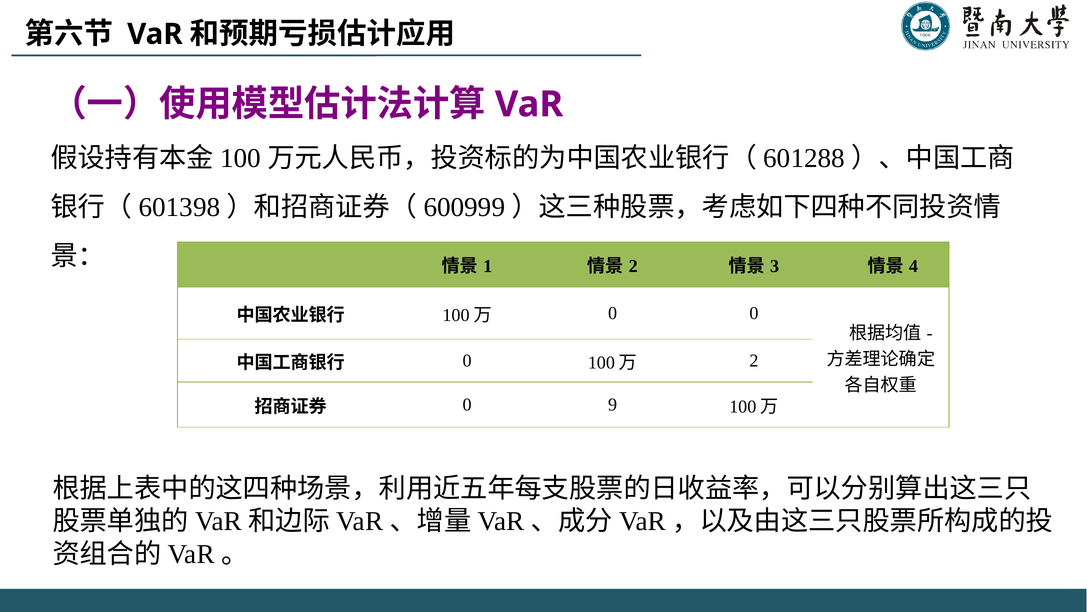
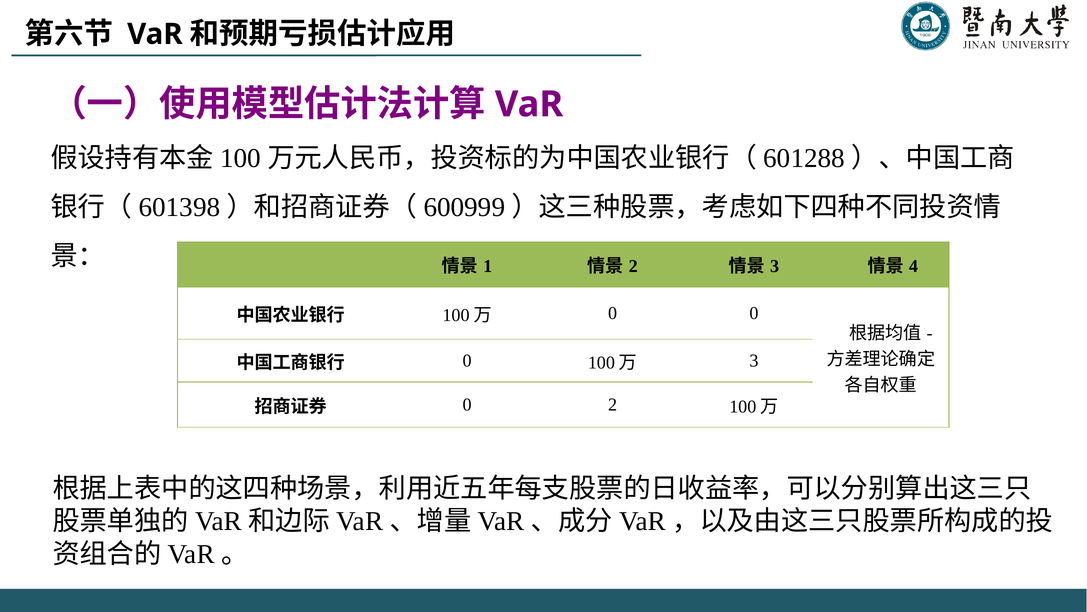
2: 2 -> 3 (754, 361)
0 9: 9 -> 2 (613, 405)
